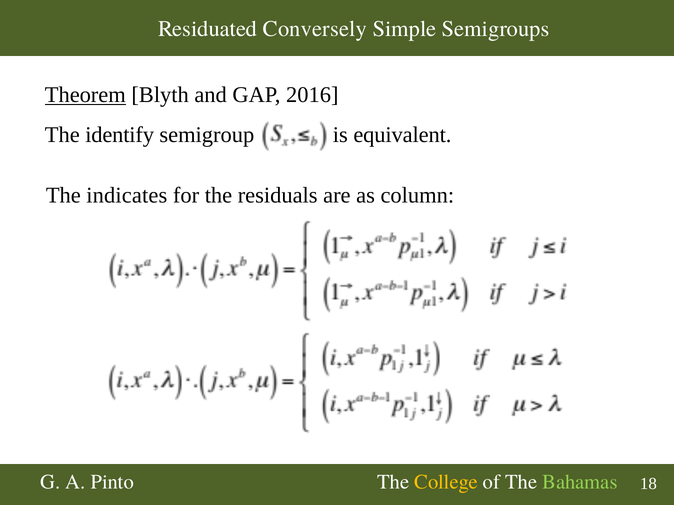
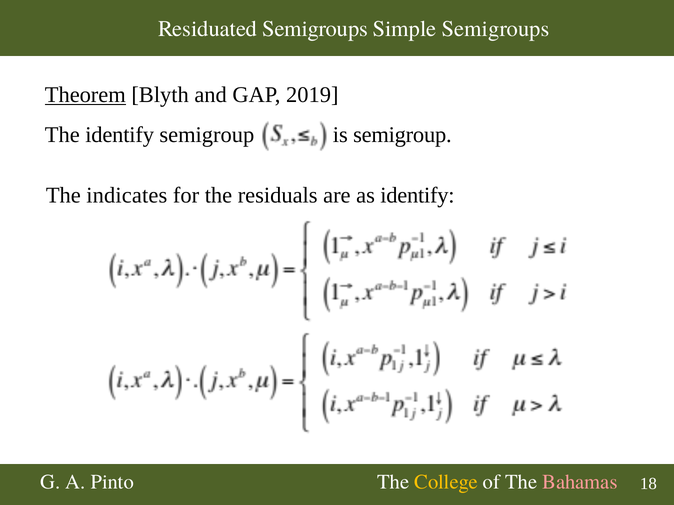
Residuated Conversely: Conversely -> Semigroups (315, 29)
2016: 2016 -> 2019 (312, 95)
is equivalent: equivalent -> semigroup (402, 135)
as column: column -> identify (417, 196)
Bahamas colour: light green -> pink (580, 482)
